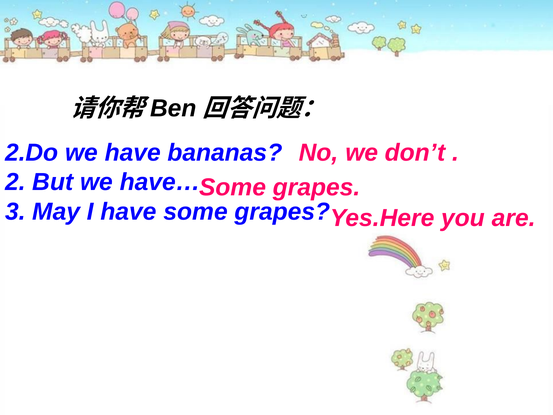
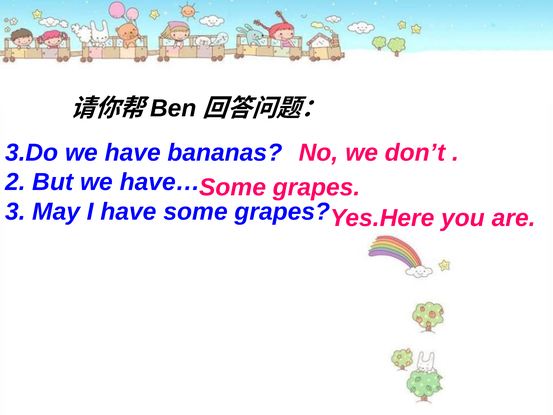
2.Do: 2.Do -> 3.Do (32, 153)
